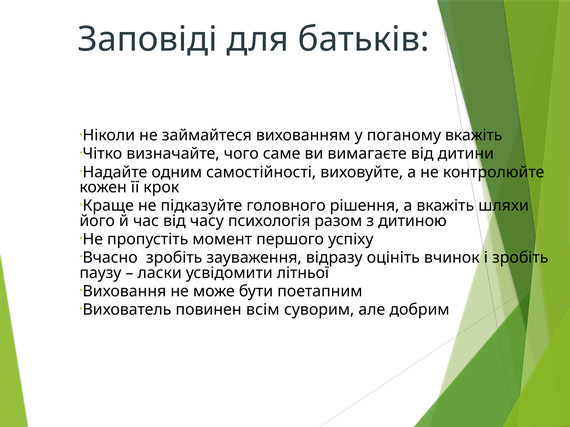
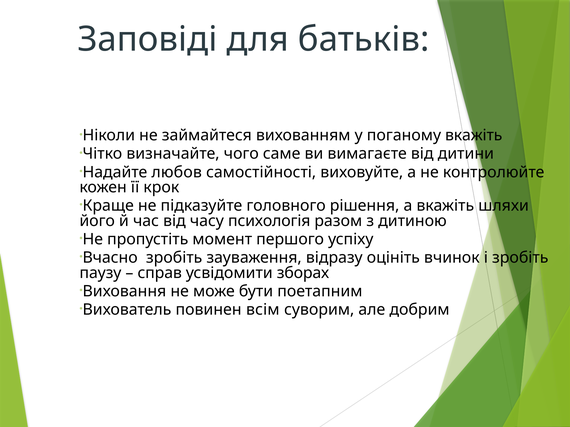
одним: одним -> любов (177, 172)
ласки: ласки -> справ (160, 273)
літньої: літньої -> зборах (303, 273)
